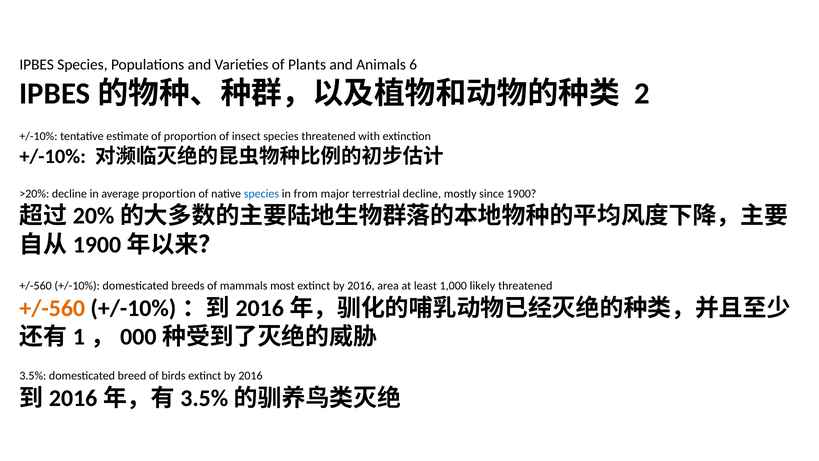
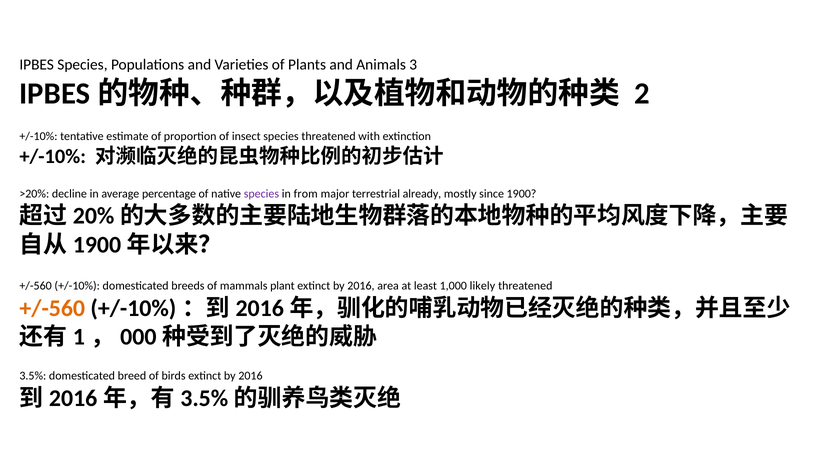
6: 6 -> 3 (413, 65)
average proportion: proportion -> percentage (169, 193)
species colour: blue -> purple (261, 193)
terrestrial decline: decline -> already (422, 193)
most: most -> plant (282, 286)
